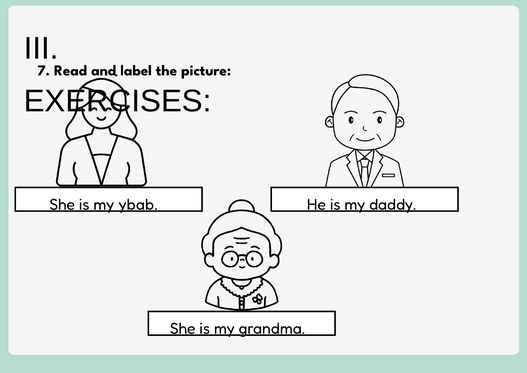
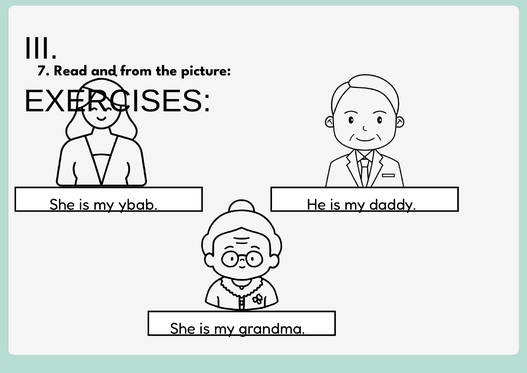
label: label -> from (136, 70)
